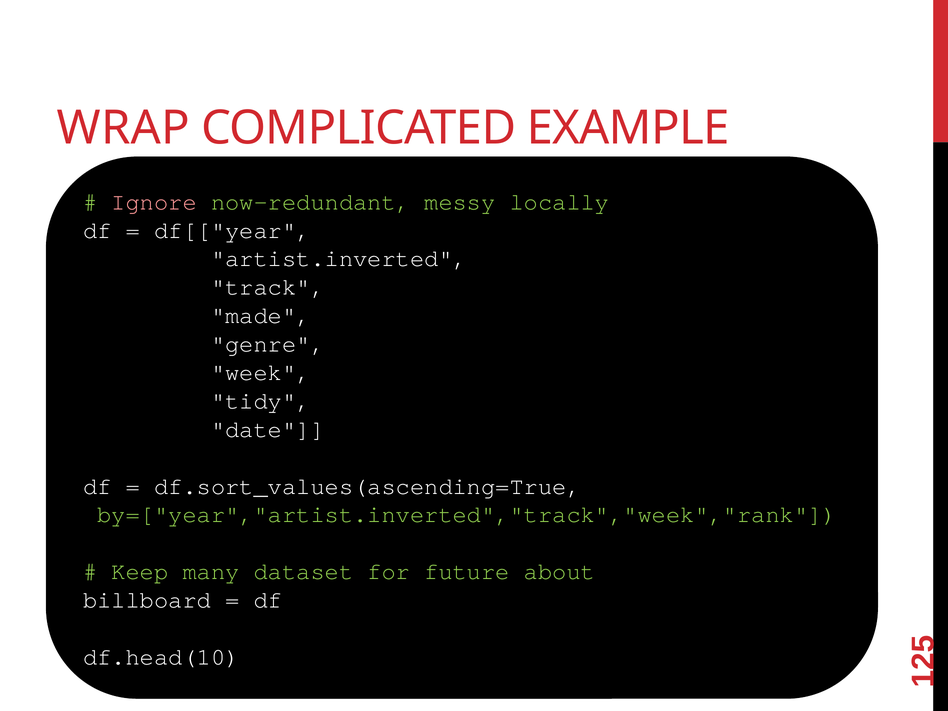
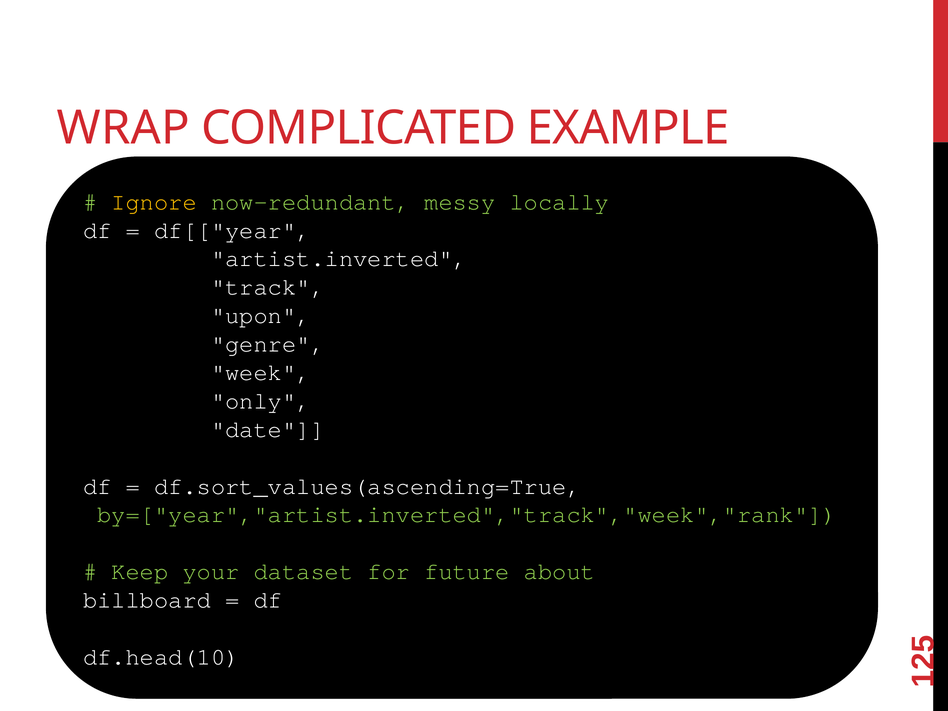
Ignore colour: pink -> yellow (154, 202)
made: made -> upon (261, 316)
tidy: tidy -> only (261, 401)
many: many -> your (211, 572)
